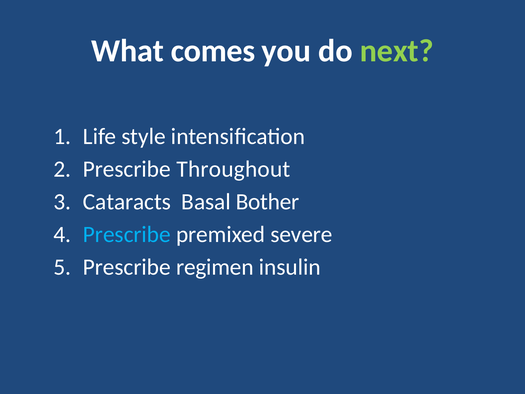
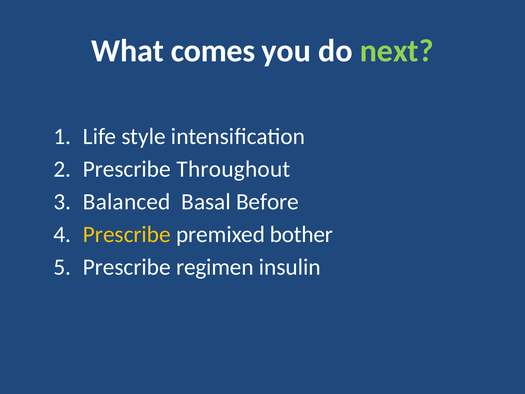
Cataracts: Cataracts -> Balanced (127, 202)
Bother: Bother -> Before (267, 202)
Prescribe colour: light blue -> yellow (127, 234)
severe: severe -> bother (301, 234)
